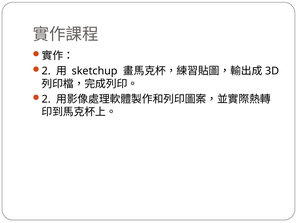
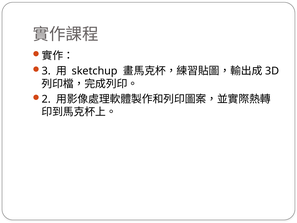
2: 2 -> 3 (46, 71)
